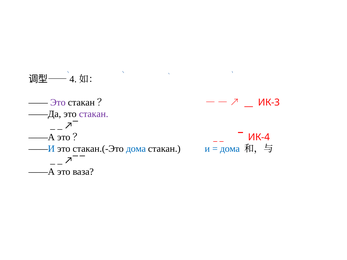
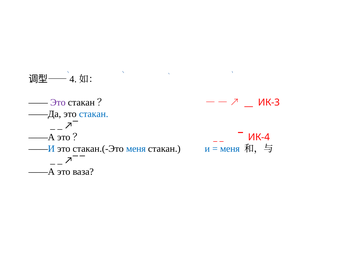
стакан colour: purple -> blue (94, 114)
стакан.(-Это дома: дома -> меня (136, 149)
дома: дома -> меня (230, 149)
